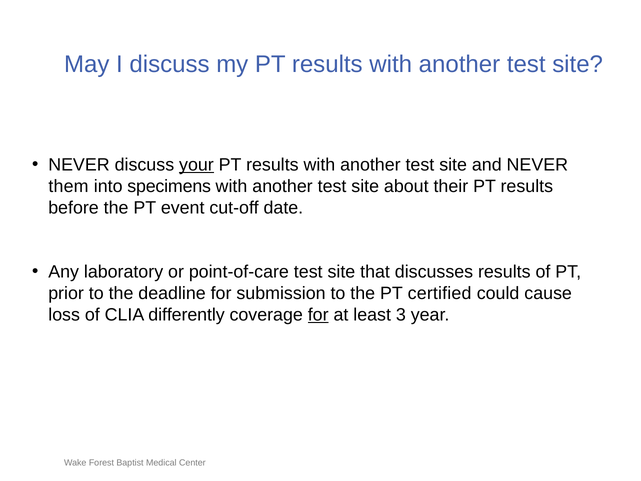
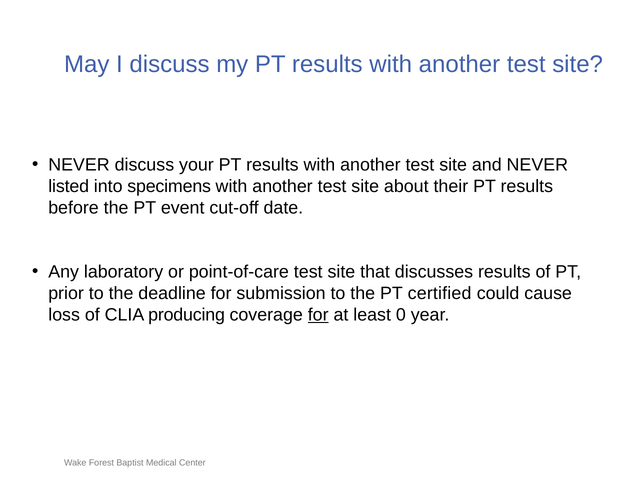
your underline: present -> none (196, 165)
them: them -> listed (69, 186)
differently: differently -> producing (187, 315)
3: 3 -> 0 (401, 315)
